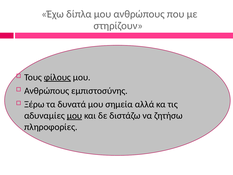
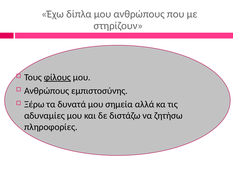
μου underline: present -> none (74, 115)
